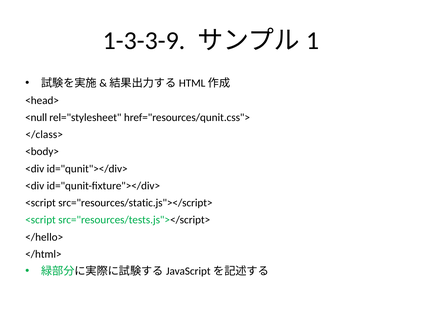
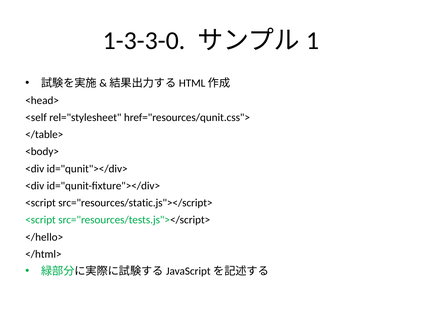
1-3-3-9: 1-3-3-9 -> 1-3-3-0 (144, 41)
<null: <null -> <self (36, 118)
</class>: </class> -> </table> (44, 135)
